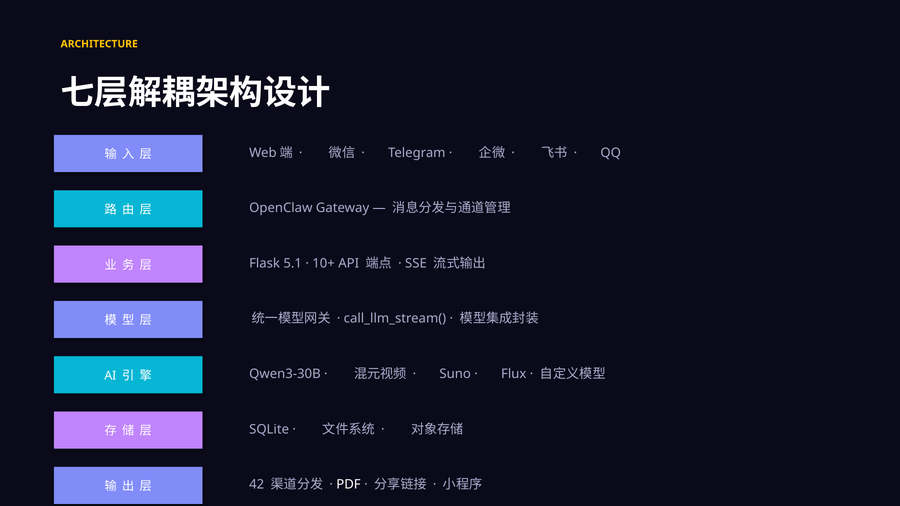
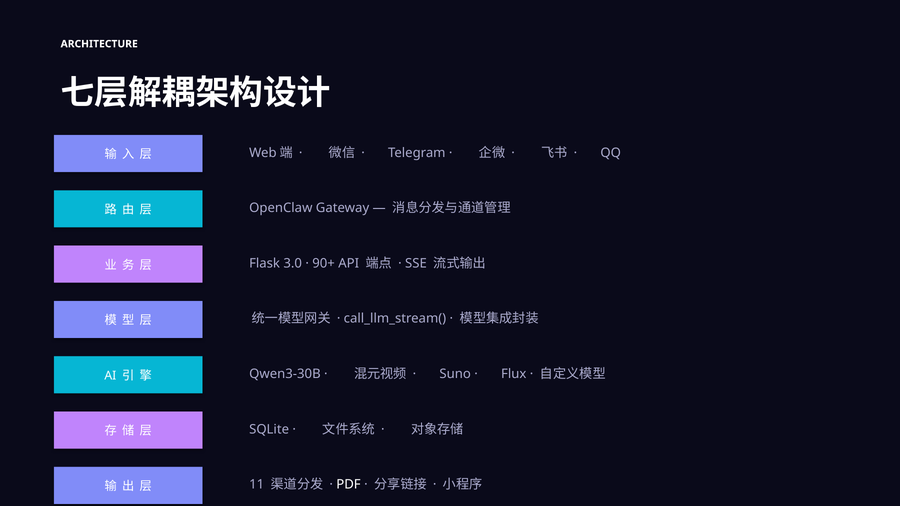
ARCHITECTURE colour: yellow -> white (99, 44)
5.1: 5.1 -> 3.0 (293, 263)
10+: 10+ -> 90+ (324, 263)
42: 42 -> 11 (257, 485)
